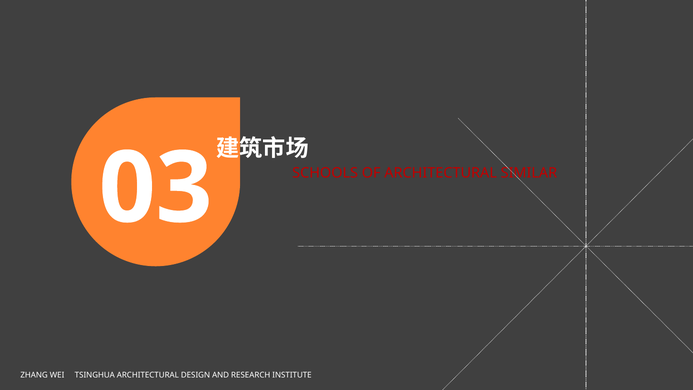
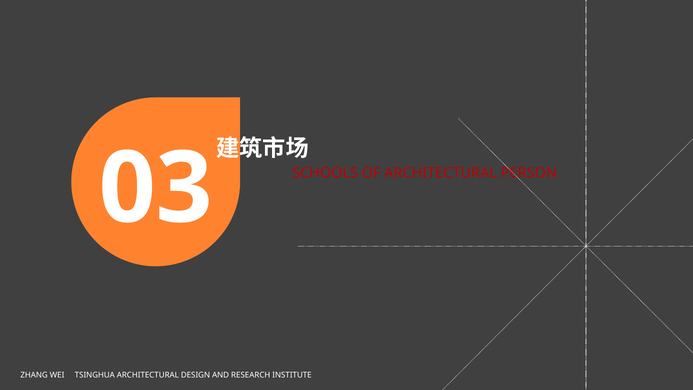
SIMILAR: SIMILAR -> PERSON (529, 173)
